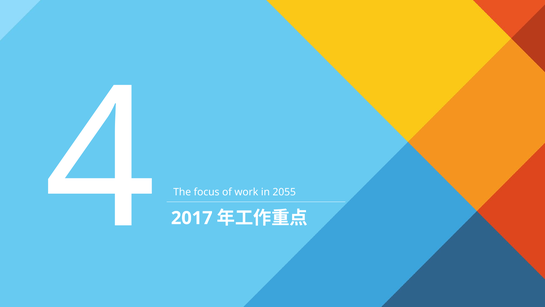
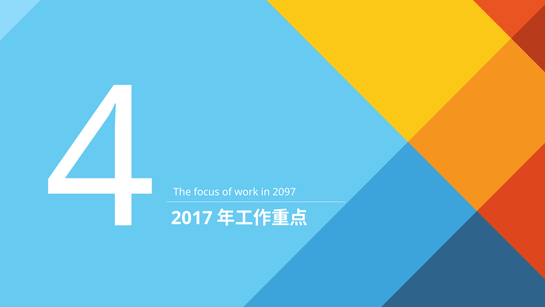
2055: 2055 -> 2097 (284, 192)
